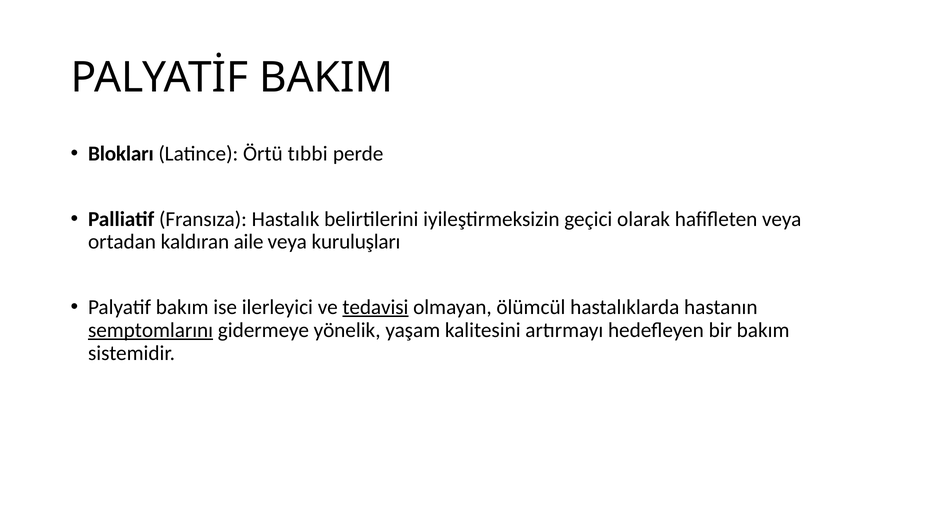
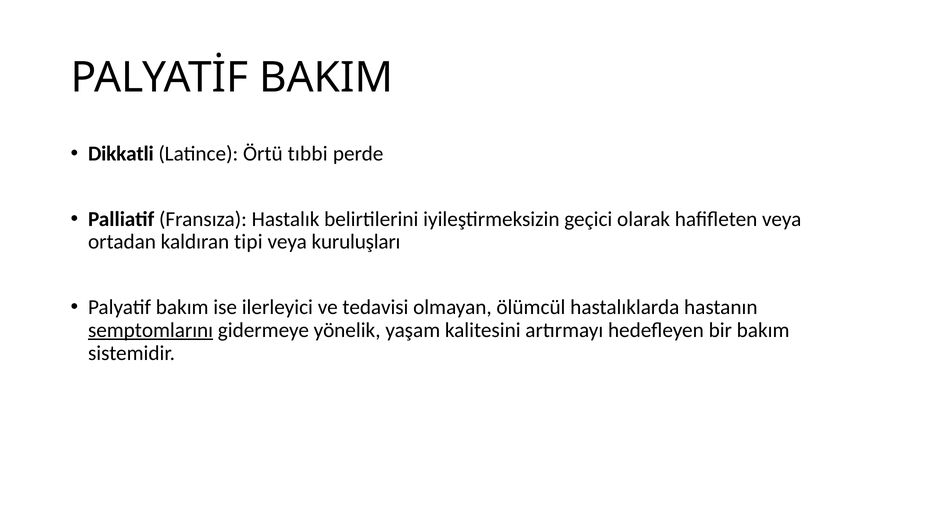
Blokları: Blokları -> Dikkatli (121, 154)
aile: aile -> tipi (248, 242)
tedavisi underline: present -> none (375, 307)
